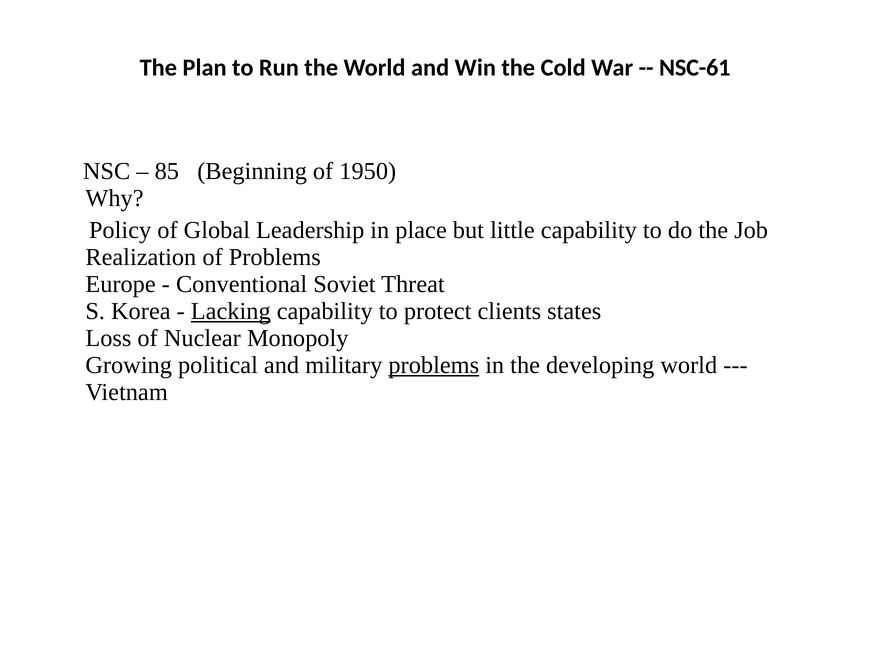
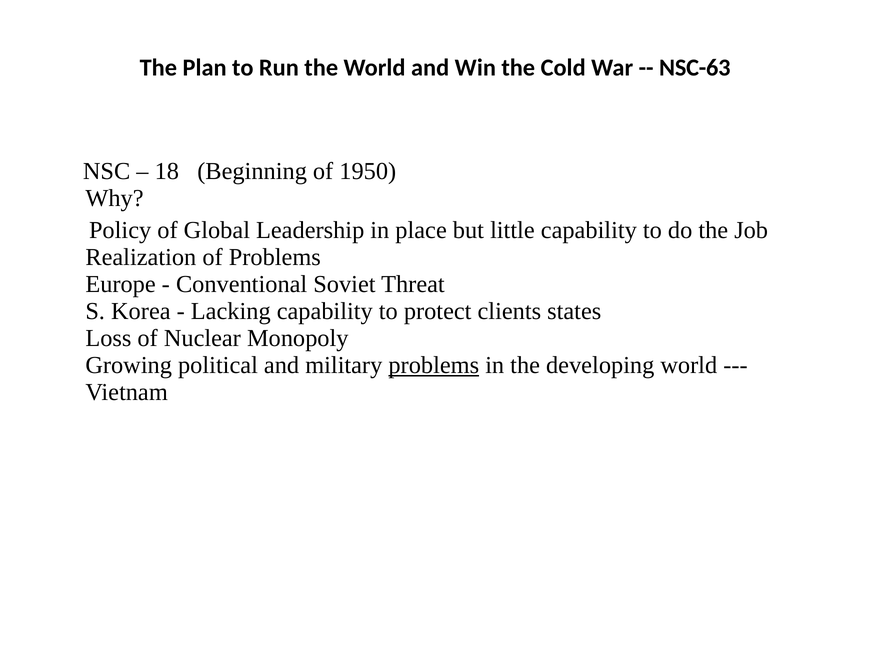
NSC-61: NSC-61 -> NSC-63 (695, 68)
85: 85 -> 18 (167, 171)
Lacking underline: present -> none (231, 311)
